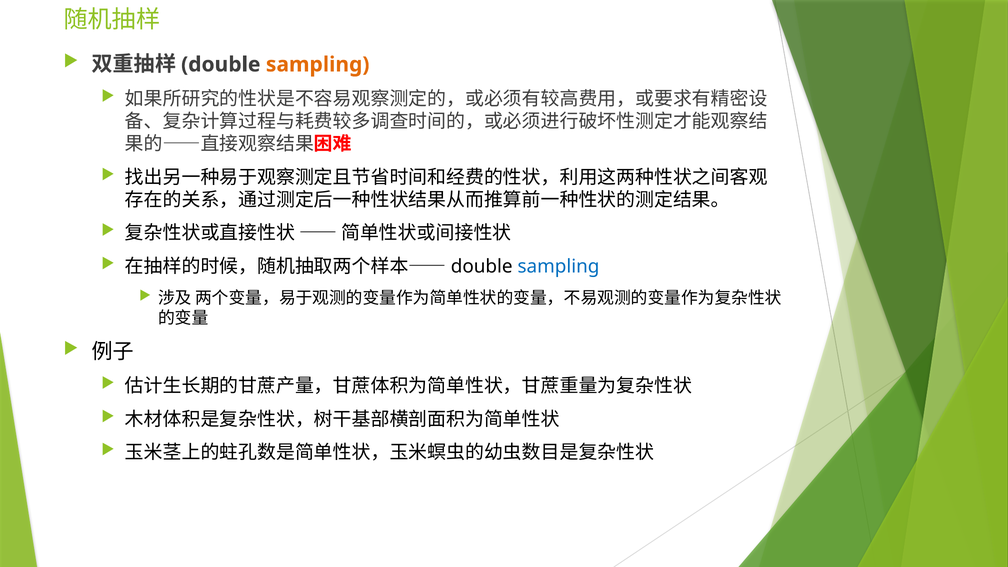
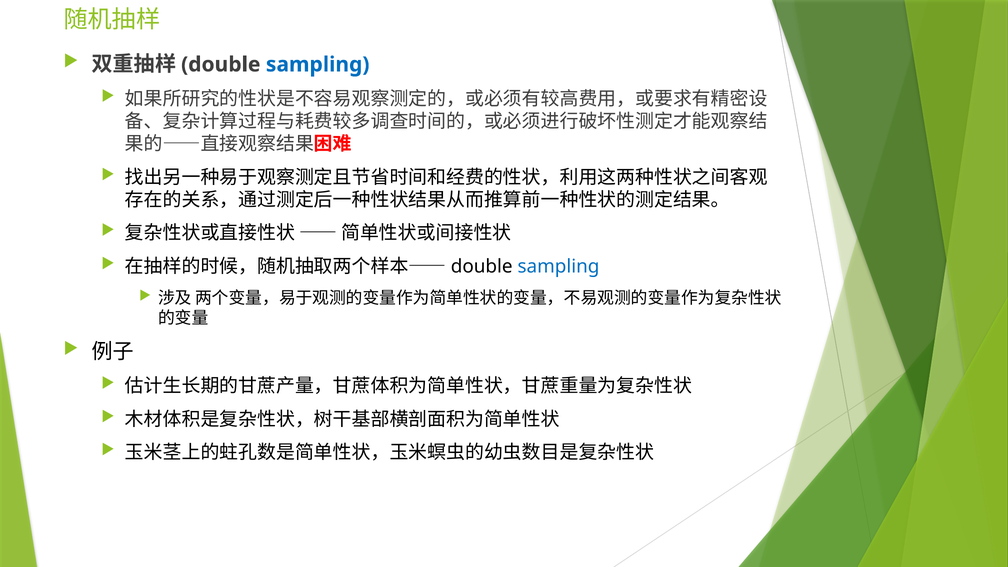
sampling colour: orange -> blue (318, 65)
